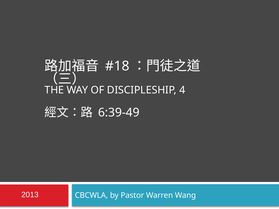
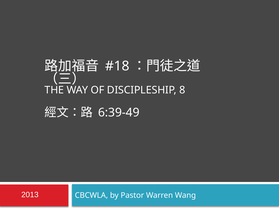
4: 4 -> 8 (182, 90)
